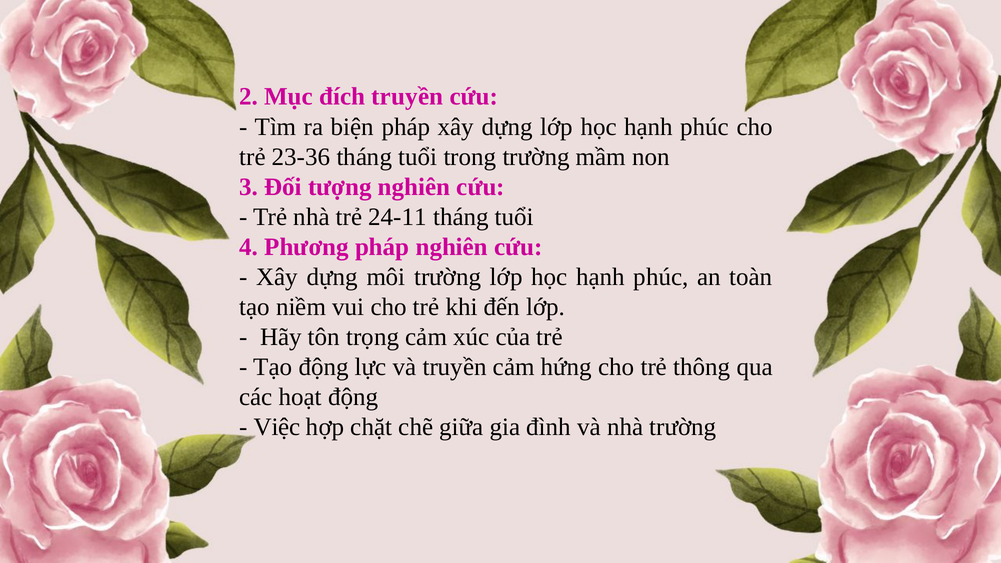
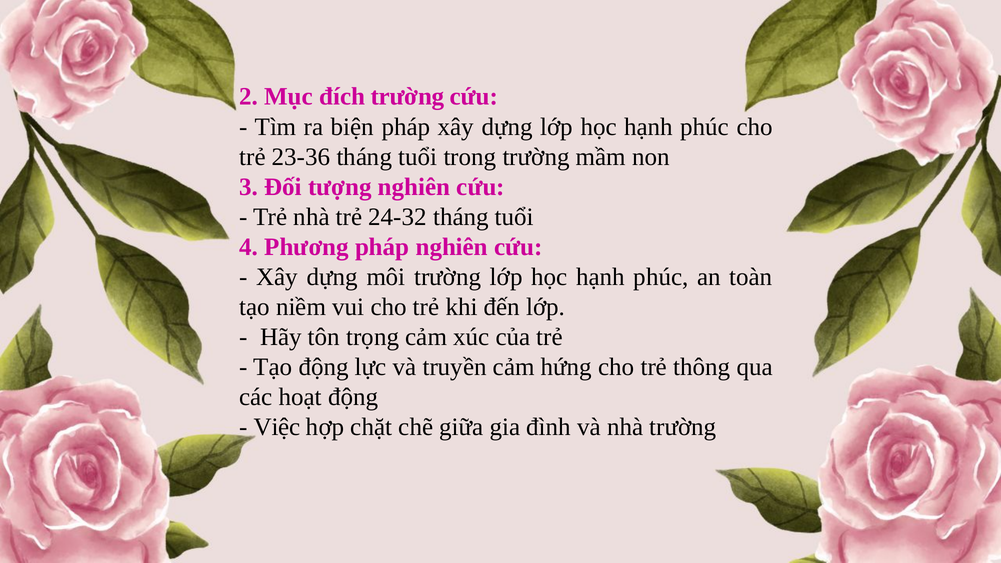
đích truyền: truyền -> trường (408, 97)
24-11: 24-11 -> 24-32 (398, 217)
